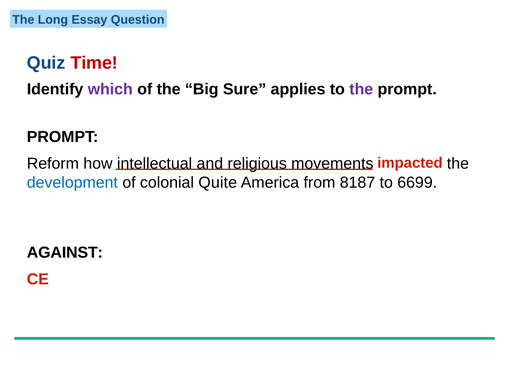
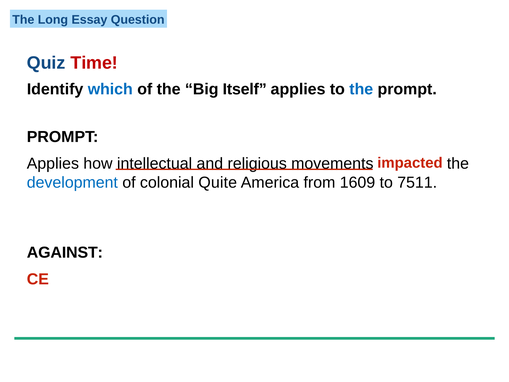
which colour: purple -> blue (110, 89)
Sure: Sure -> Itself (245, 89)
the colour: purple -> blue (361, 89)
Reform: Reform -> Applies (53, 163)
8187: 8187 -> 1609 (357, 183)
6699: 6699 -> 7511 (417, 183)
